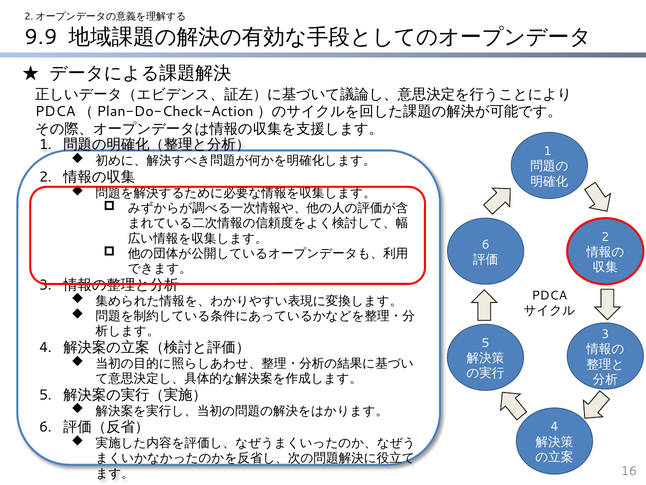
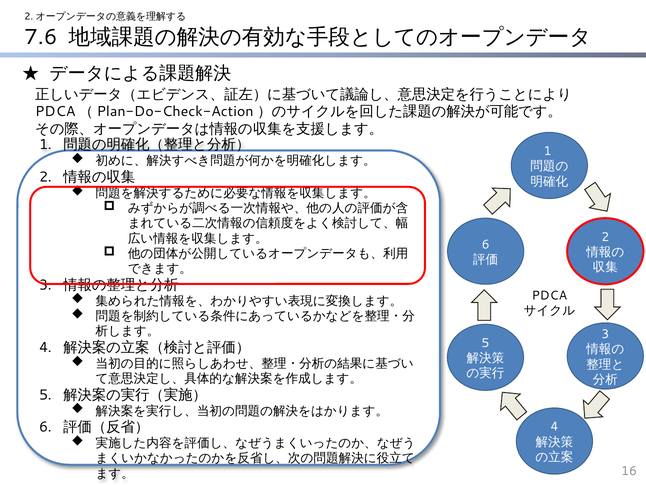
9.9: 9.9 -> 7.6 (41, 37)
